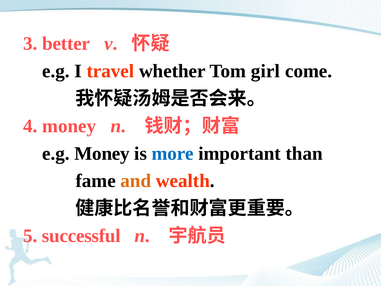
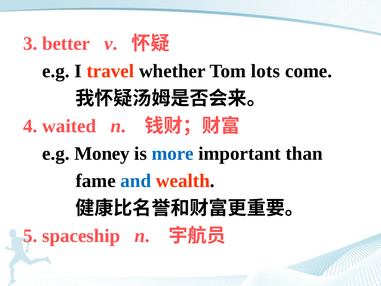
girl: girl -> lots (265, 71)
4 money: money -> waited (69, 126)
and colour: orange -> blue (136, 181)
successful: successful -> spaceship (81, 236)
